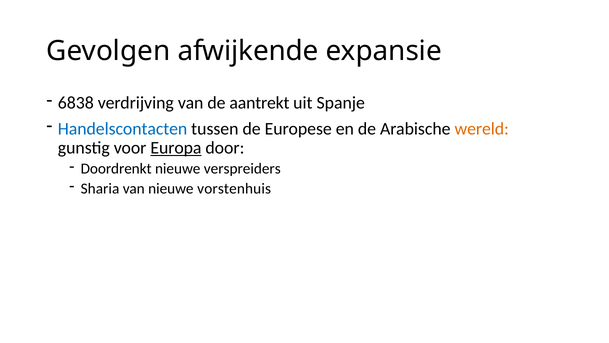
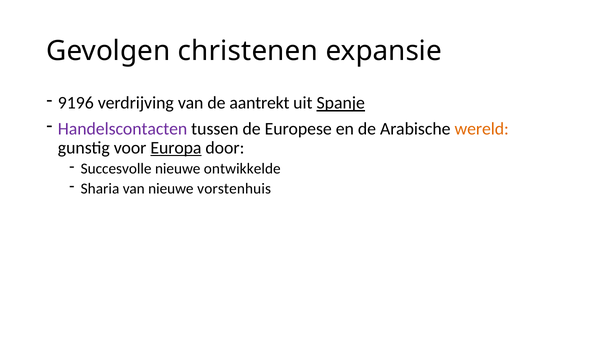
afwijkende: afwijkende -> christenen (248, 51)
6838: 6838 -> 9196 (76, 103)
Spanje underline: none -> present (341, 103)
Handelscontacten colour: blue -> purple (123, 128)
Doordrenkt: Doordrenkt -> Succesvolle (116, 169)
verspreiders: verspreiders -> ontwikkelde (242, 169)
